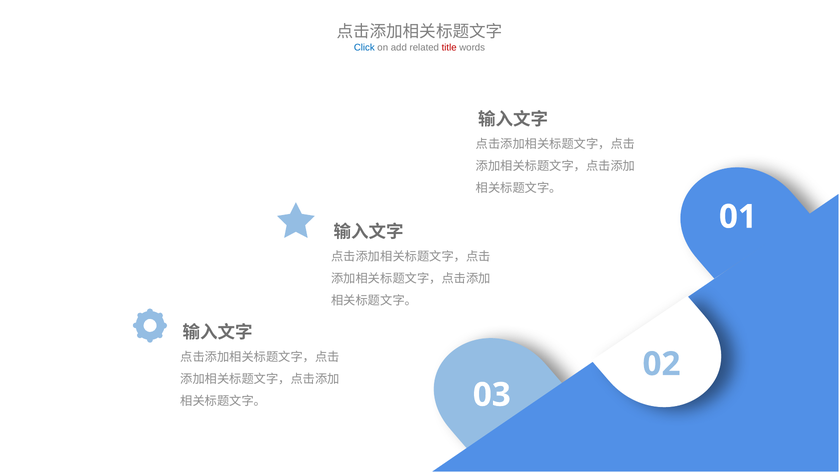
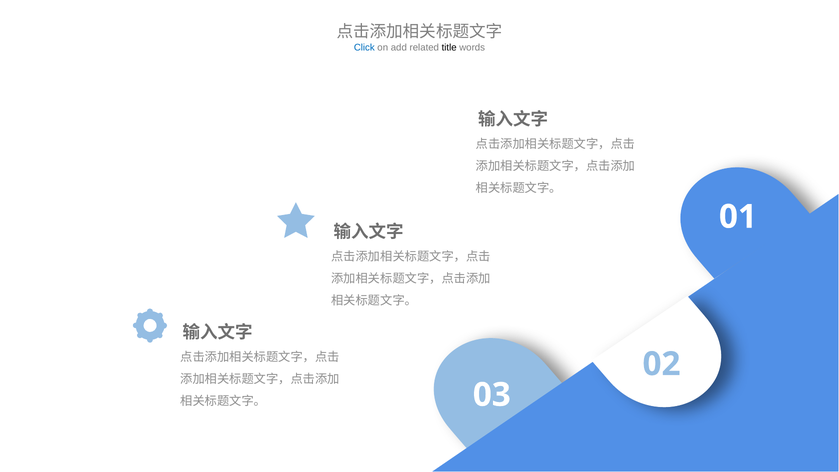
title colour: red -> black (449, 48)
